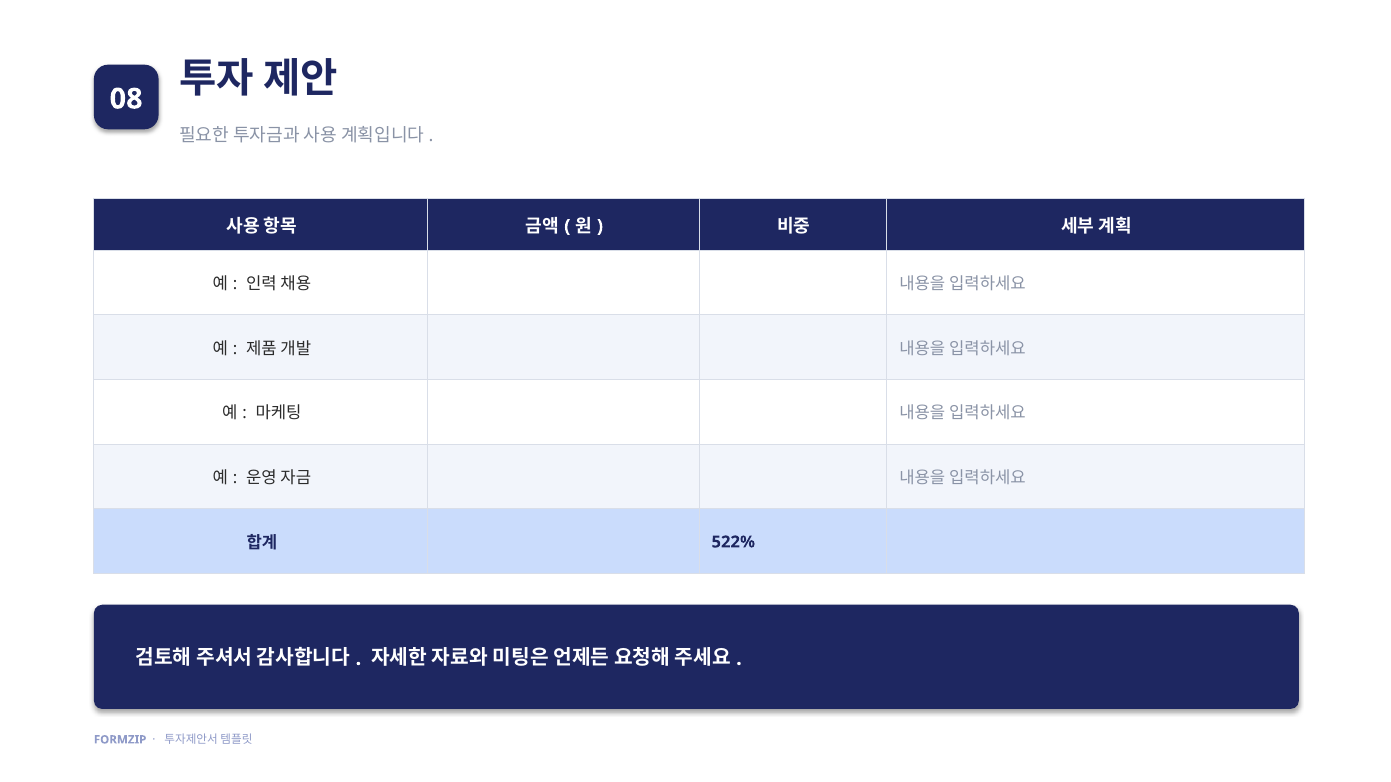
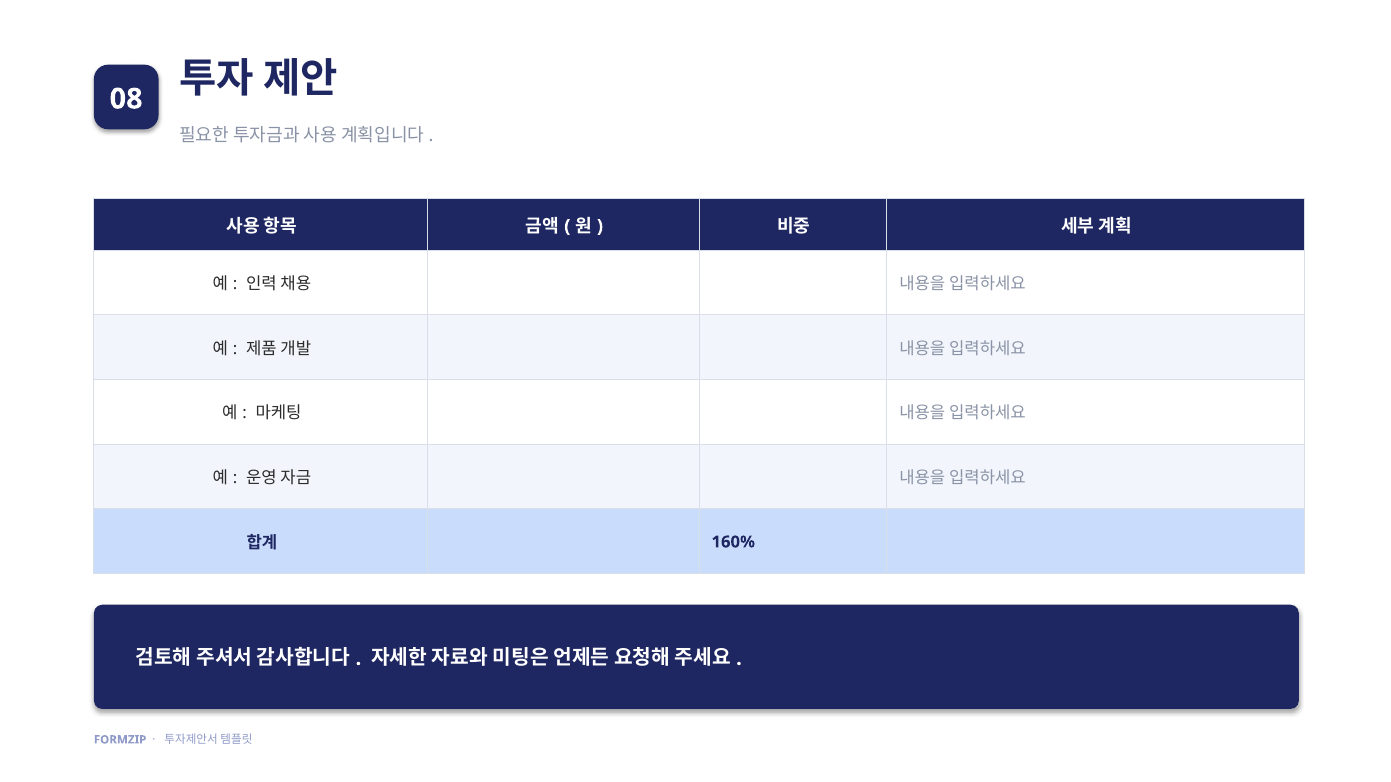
522%: 522% -> 160% (733, 542)
